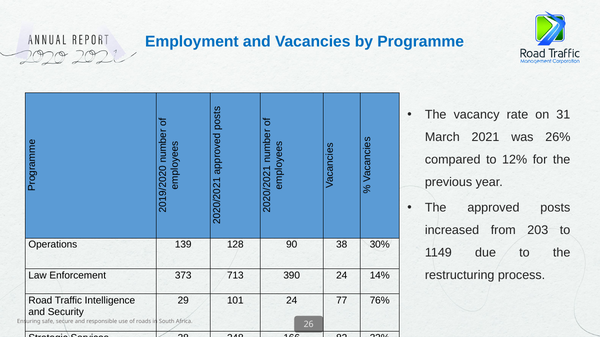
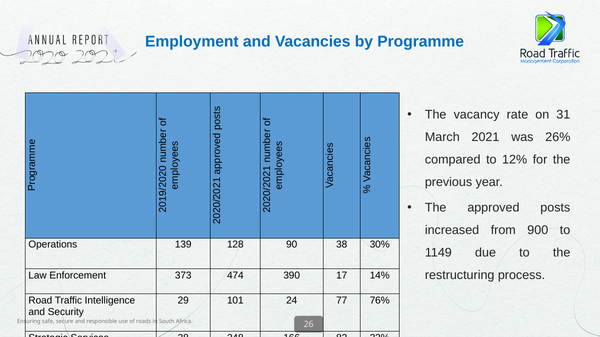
203: 203 -> 900 (538, 230)
713: 713 -> 474 (235, 276)
390 24: 24 -> 17 (342, 276)
